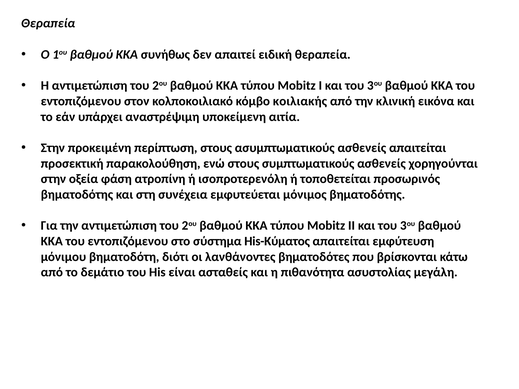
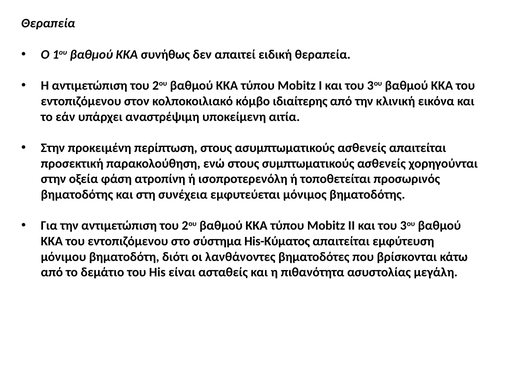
κοιλιακής: κοιλιακής -> ιδιαίτερης (300, 101)
